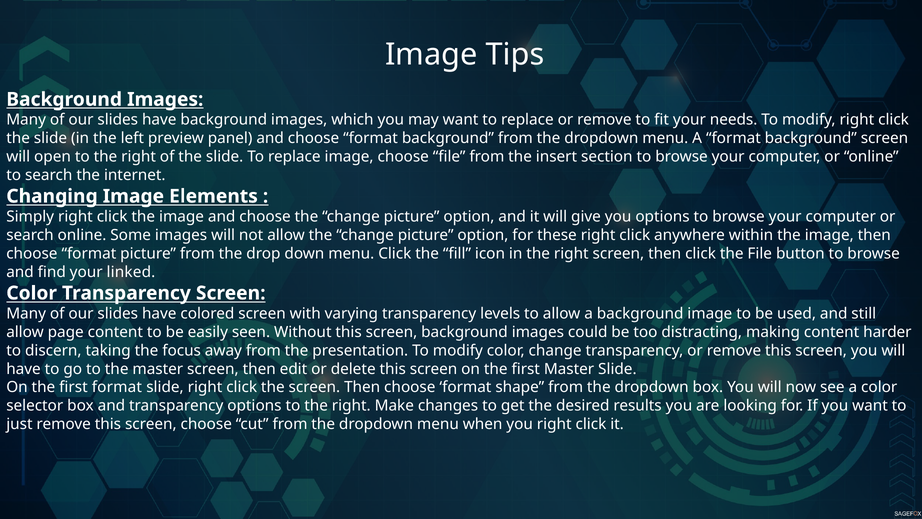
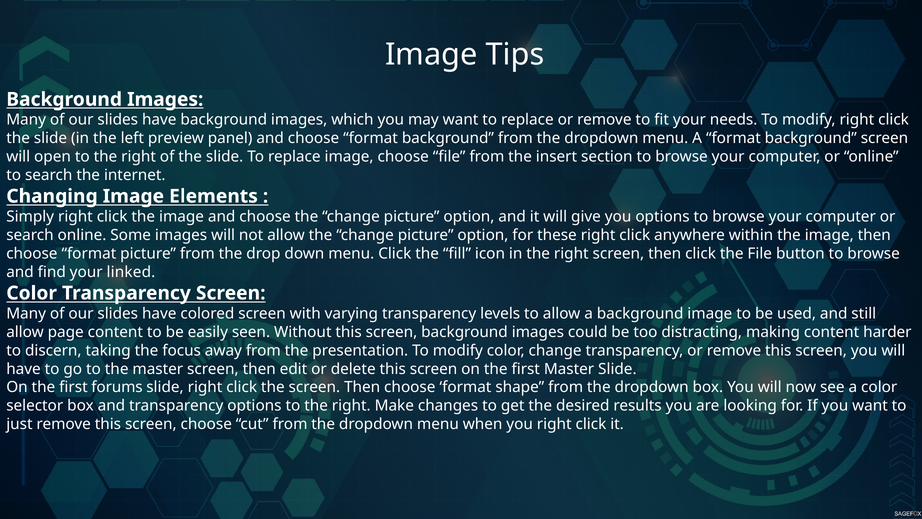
first format: format -> forums (117, 387)
